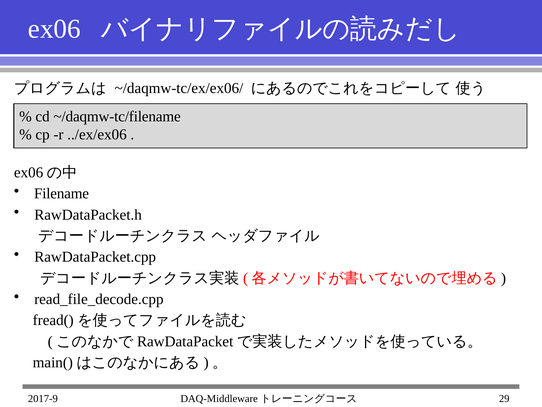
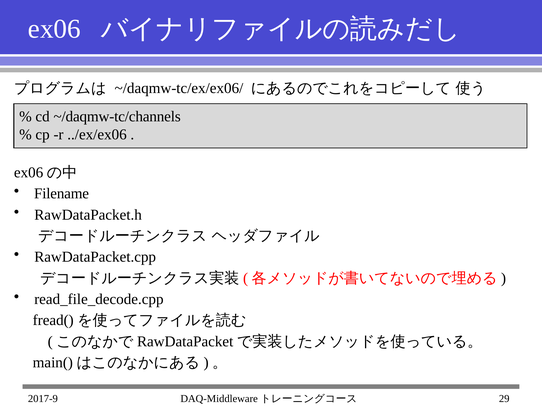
~/daqmw-tc/filename: ~/daqmw-tc/filename -> ~/daqmw-tc/channels (117, 116)
